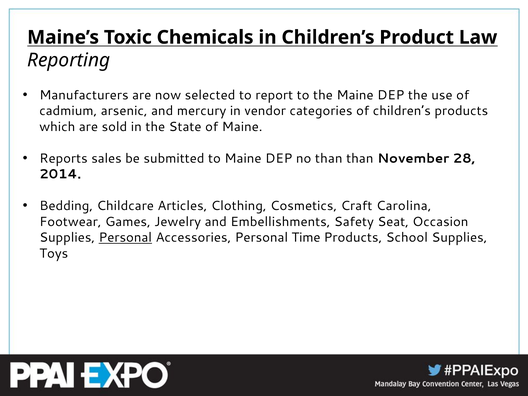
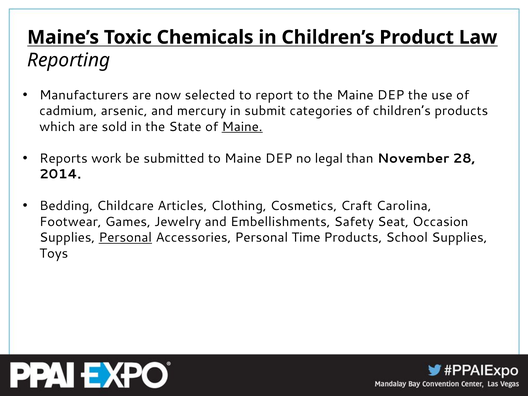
vendor: vendor -> submit (265, 111)
Maine underline: none -> present (242, 127)
sales: sales -> work (106, 158)
no than: than -> legal (329, 158)
